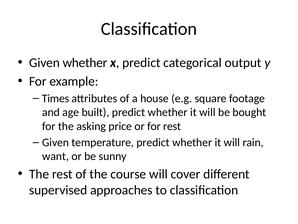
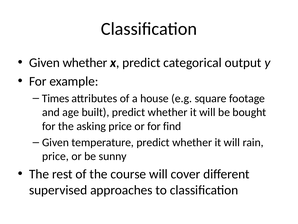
for rest: rest -> find (172, 126)
want: want -> price (55, 156)
